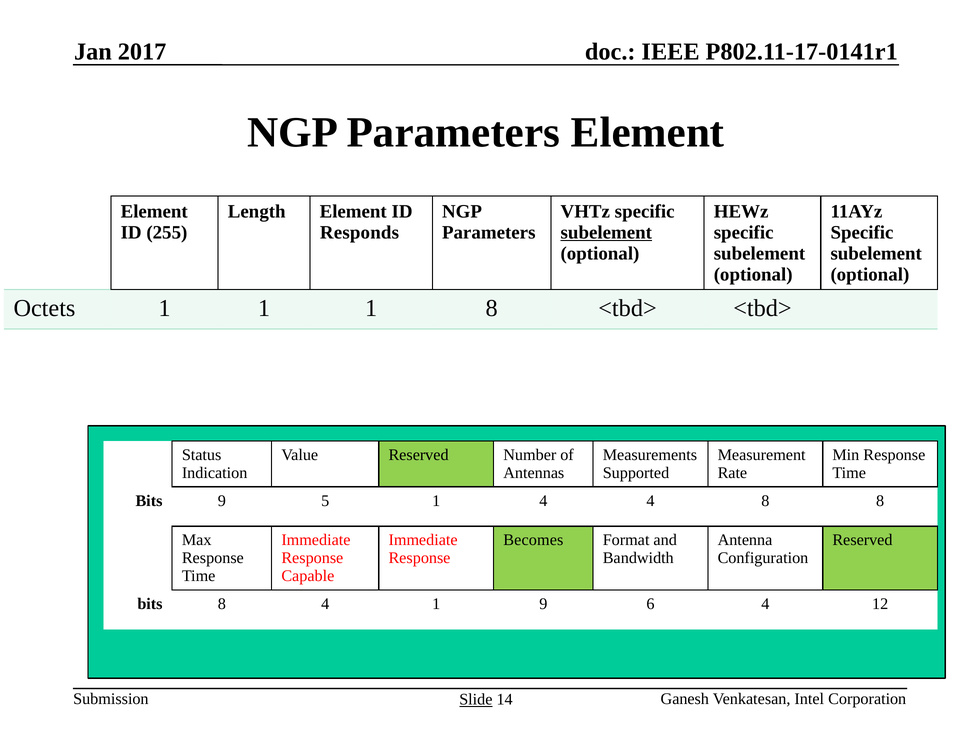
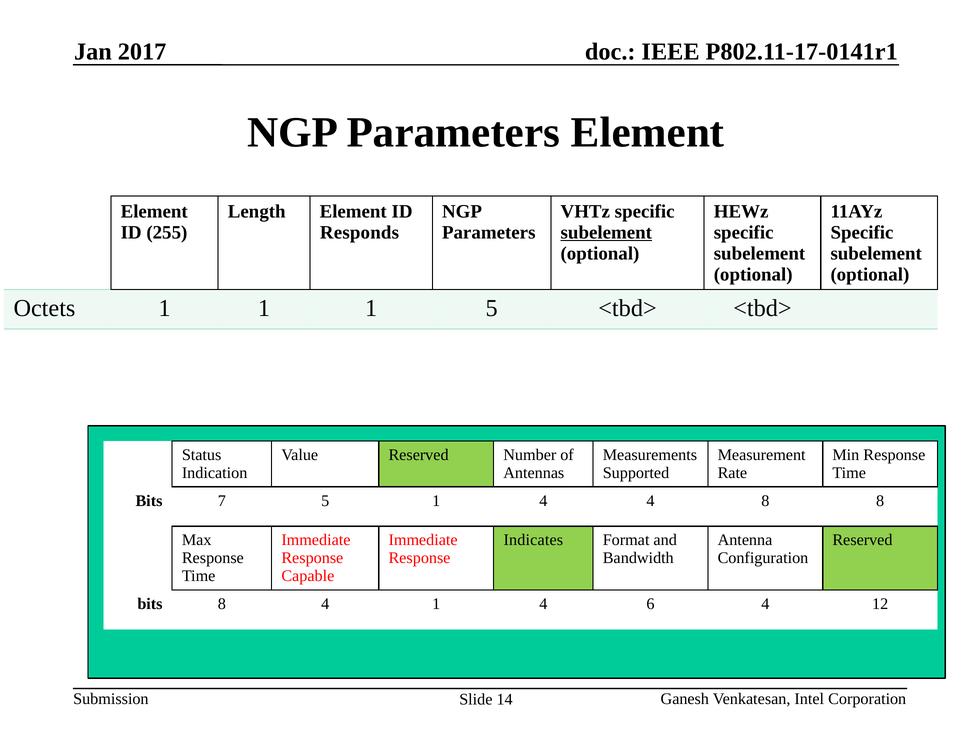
1 8: 8 -> 5 (492, 308)
Bits 9: 9 -> 7 (222, 501)
Becomes: Becomes -> Indicates (533, 540)
4 1 9: 9 -> 4 (543, 604)
Slide underline: present -> none (476, 699)
